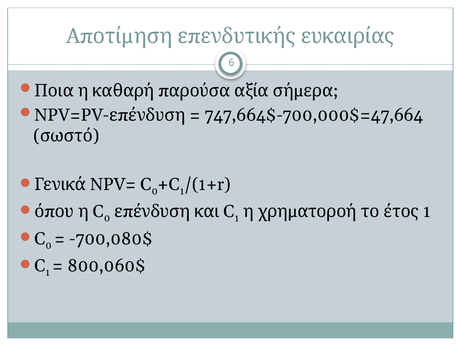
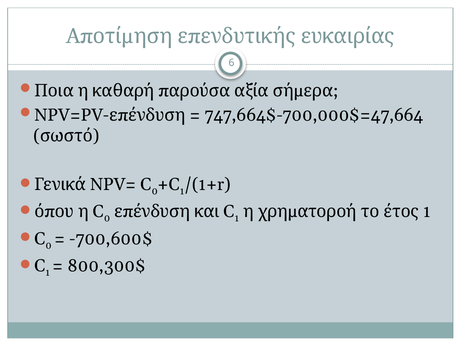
-700,080$: -700,080$ -> -700,600$ (111, 238)
800,060$: 800,060$ -> 800,300$ (107, 266)
